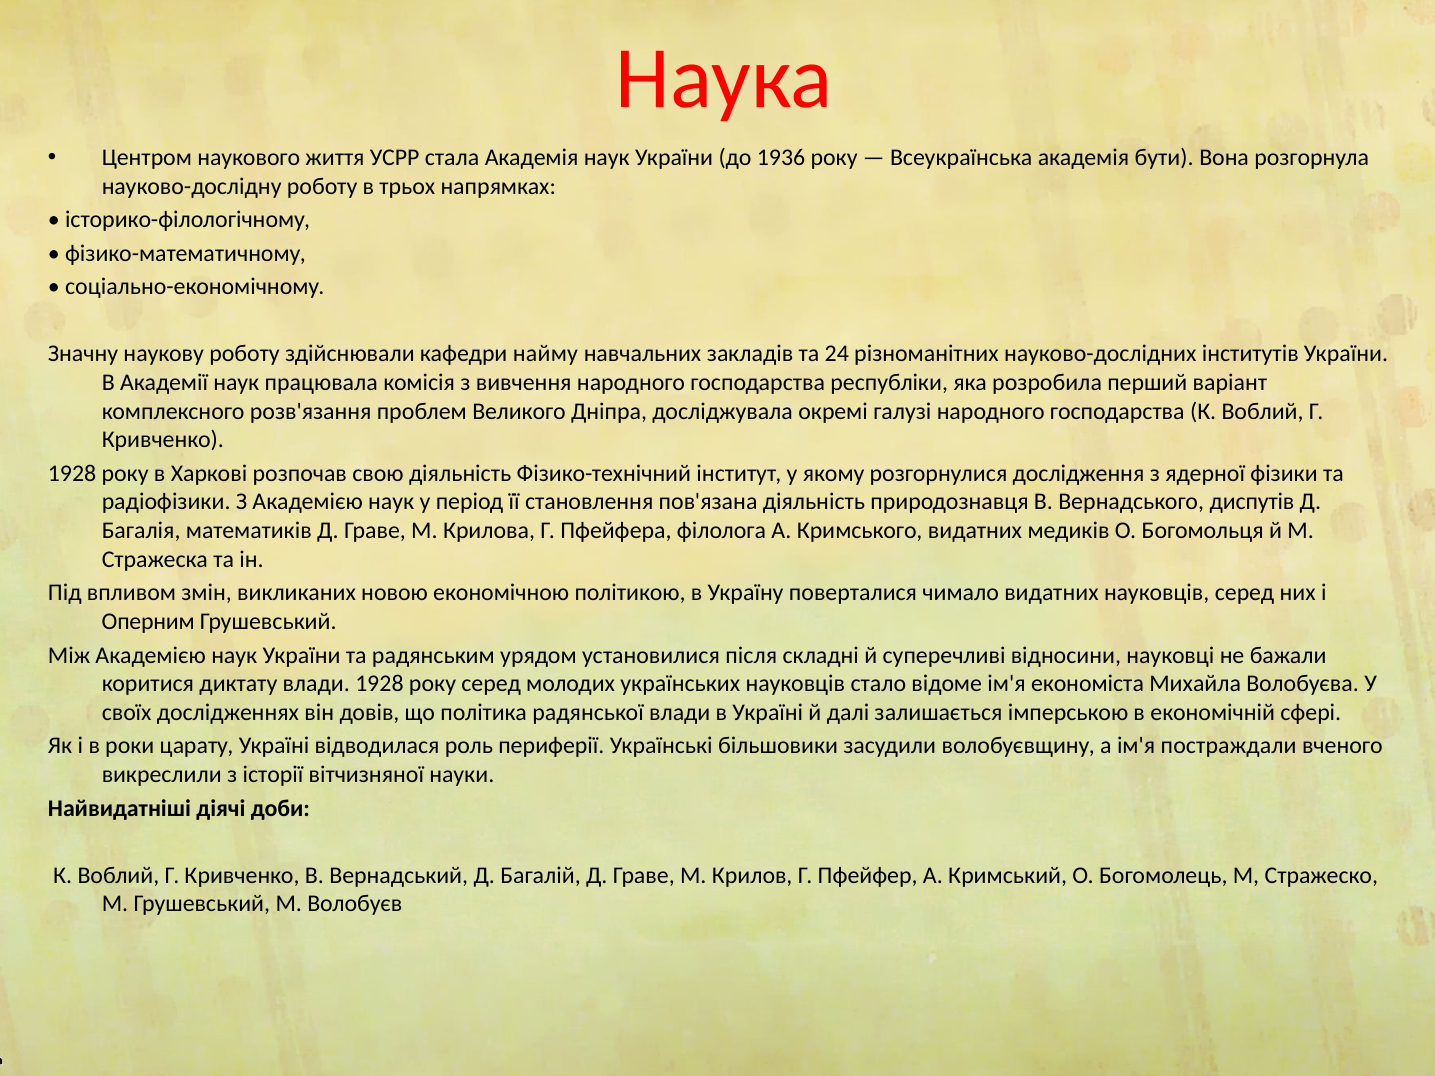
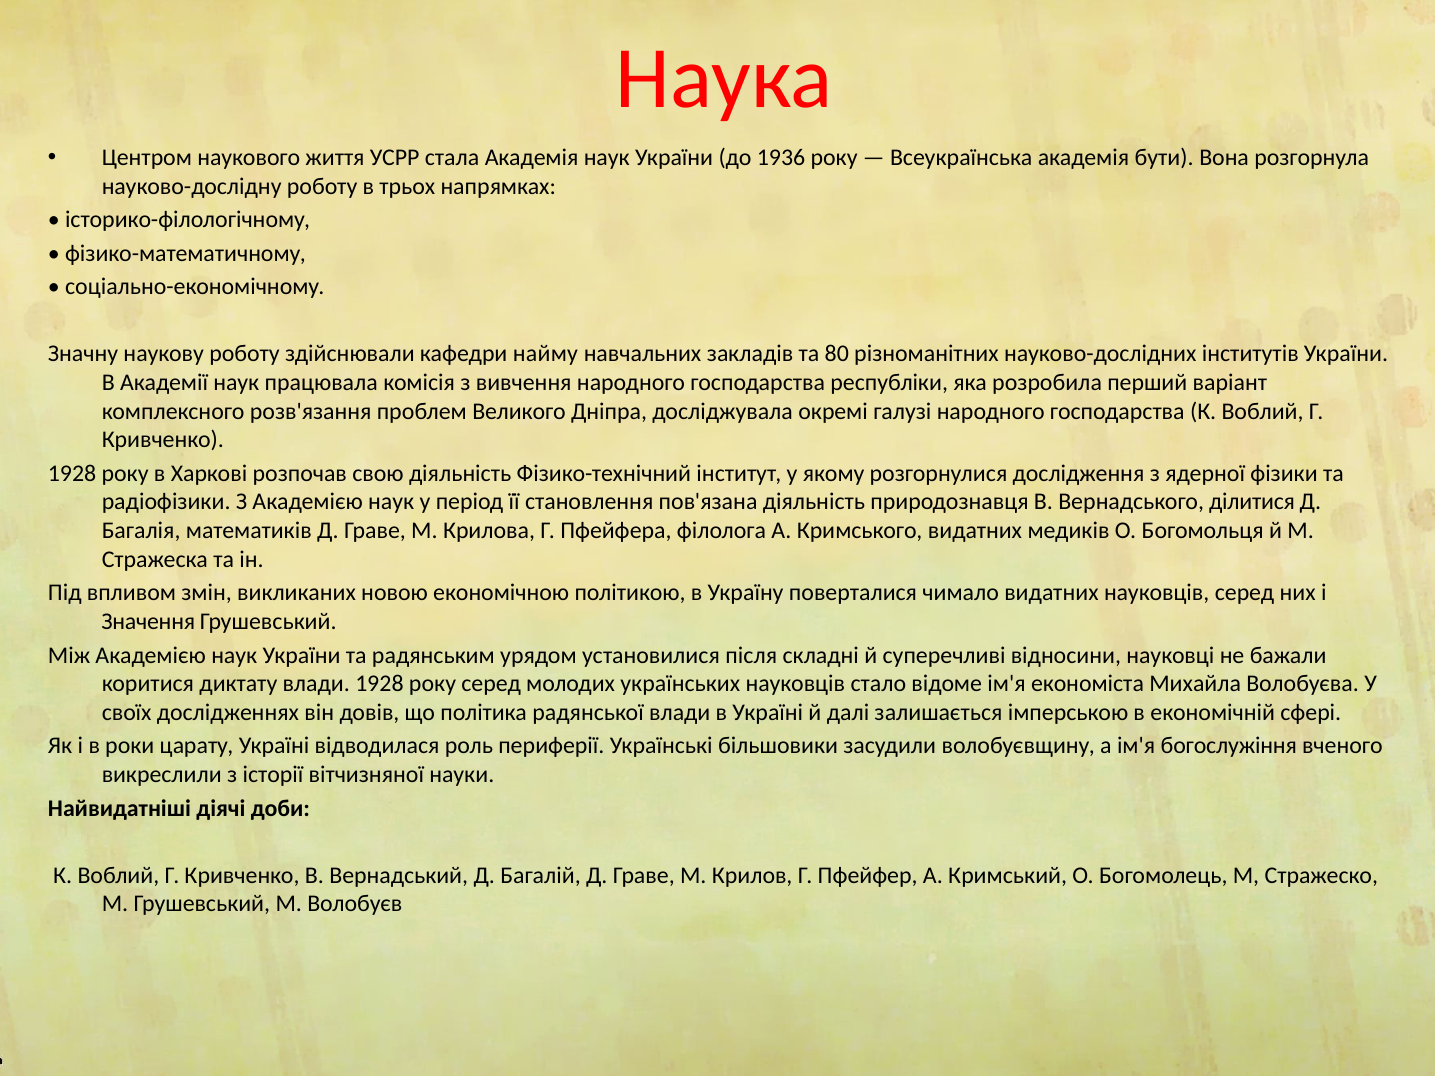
24: 24 -> 80 (837, 354)
диспутів: диспутів -> ділитися (1252, 502)
Оперним: Оперним -> Значення (148, 622)
постраждали: постраждали -> богослужіння (1229, 746)
